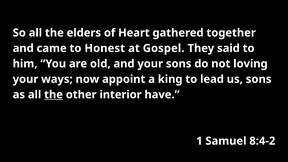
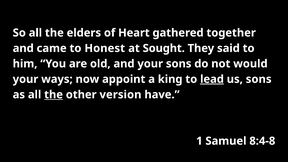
Gospel: Gospel -> Sought (164, 48)
loving: loving -> would (250, 64)
lead underline: none -> present (212, 79)
interior: interior -> version (120, 95)
8:4-2: 8:4-2 -> 8:4-8 (262, 141)
